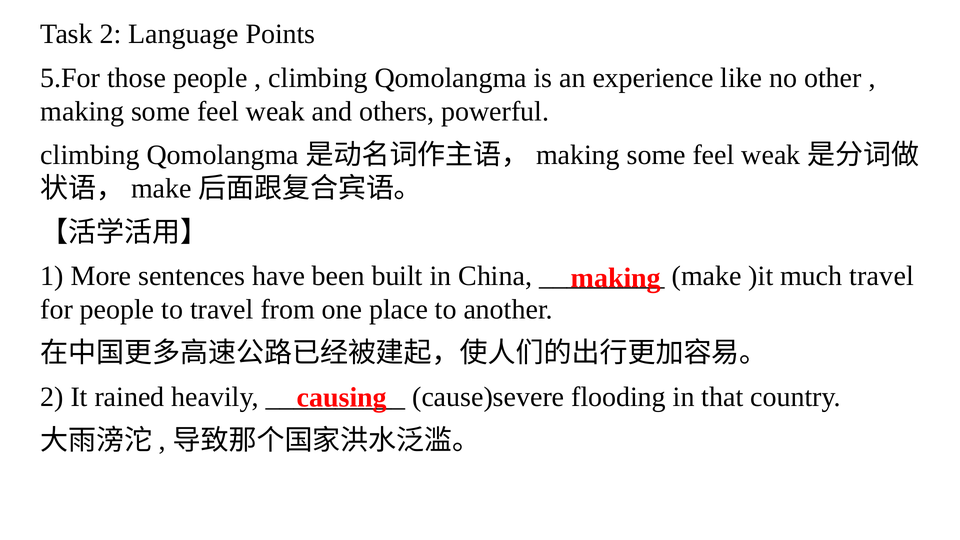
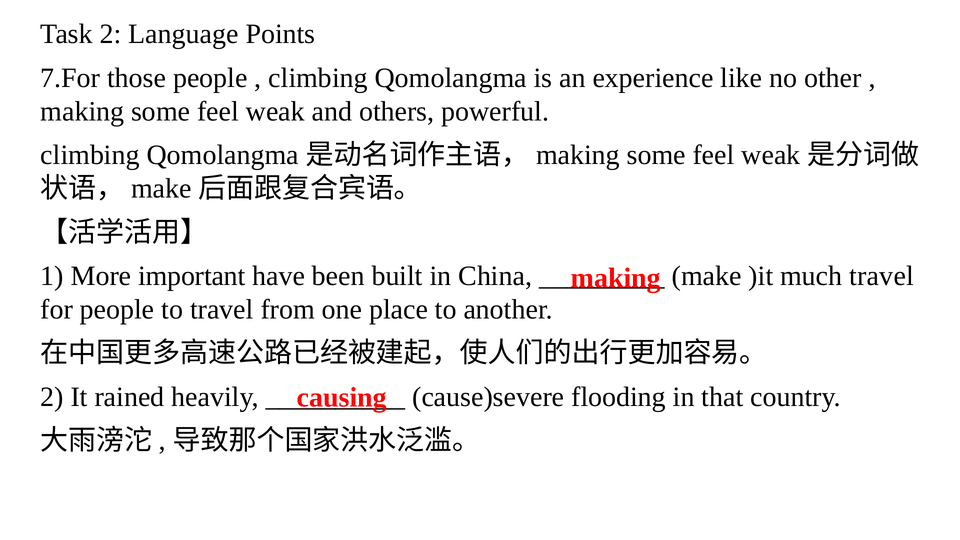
5.For: 5.For -> 7.For (70, 78)
sentences: sentences -> important (192, 276)
